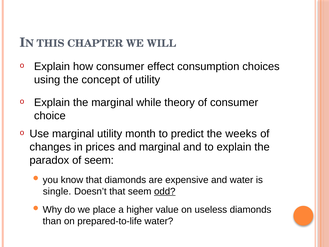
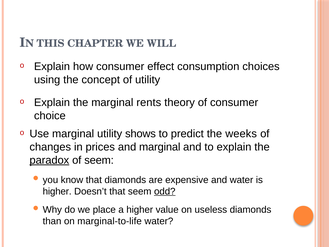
while: while -> rents (149, 102)
month: month -> shows (140, 134)
paradox underline: none -> present (49, 160)
single: single -> higher (57, 191)
prepared-to-life: prepared-to-life -> marginal-to-life (110, 221)
